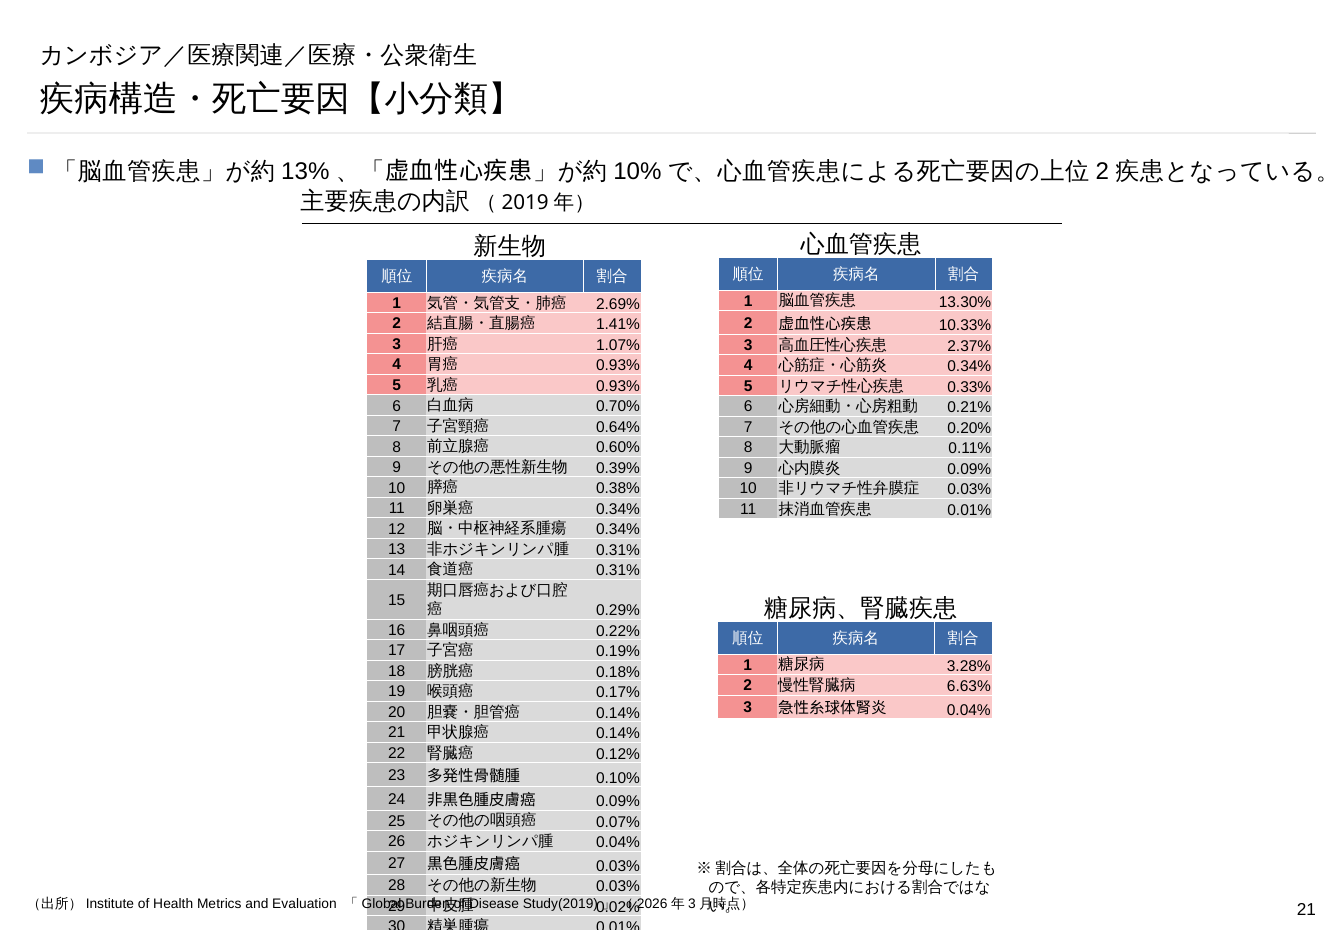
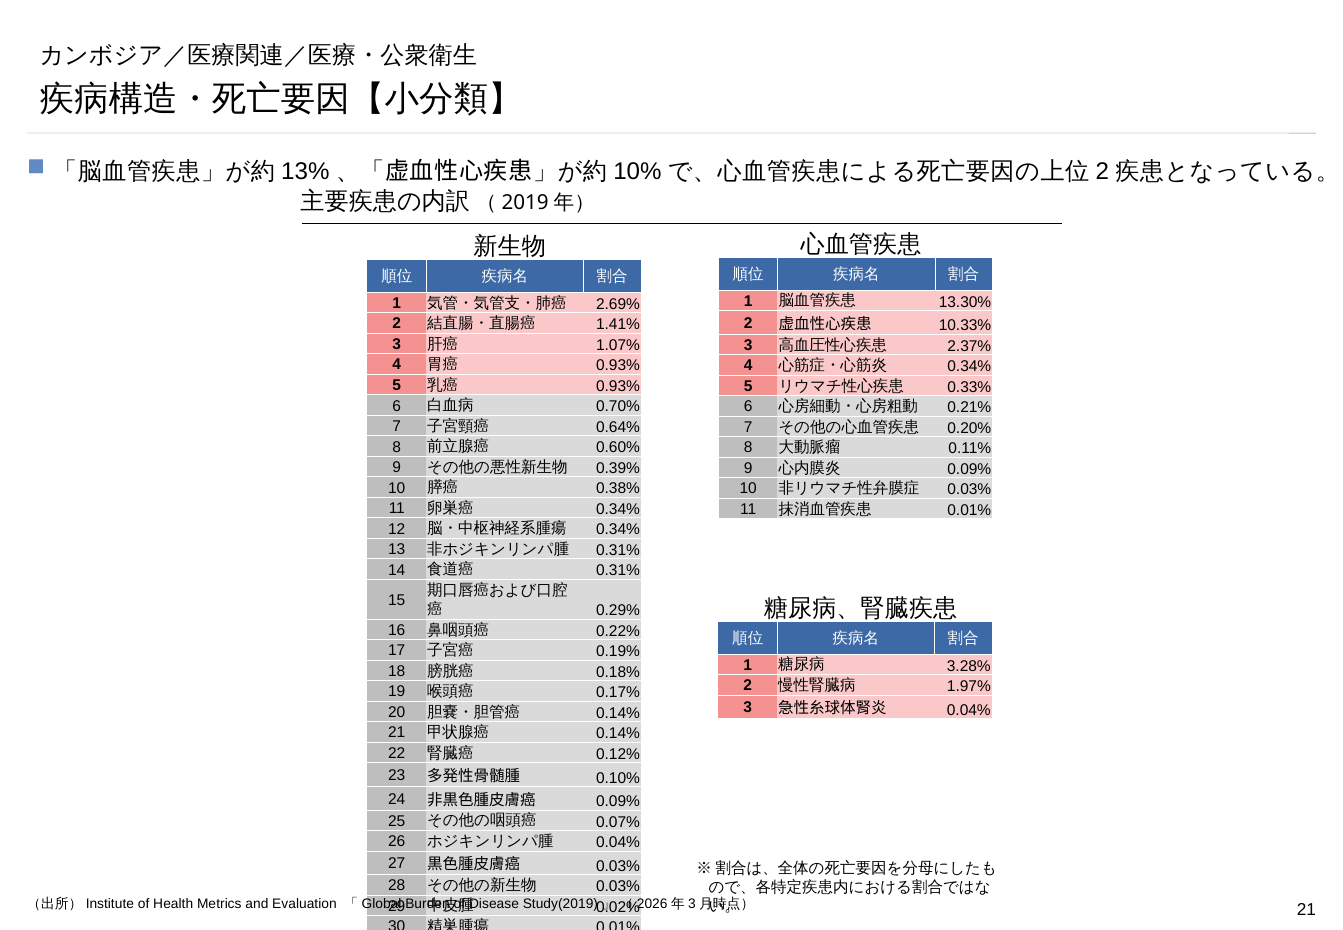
6.63%: 6.63% -> 1.97% (969, 686)
